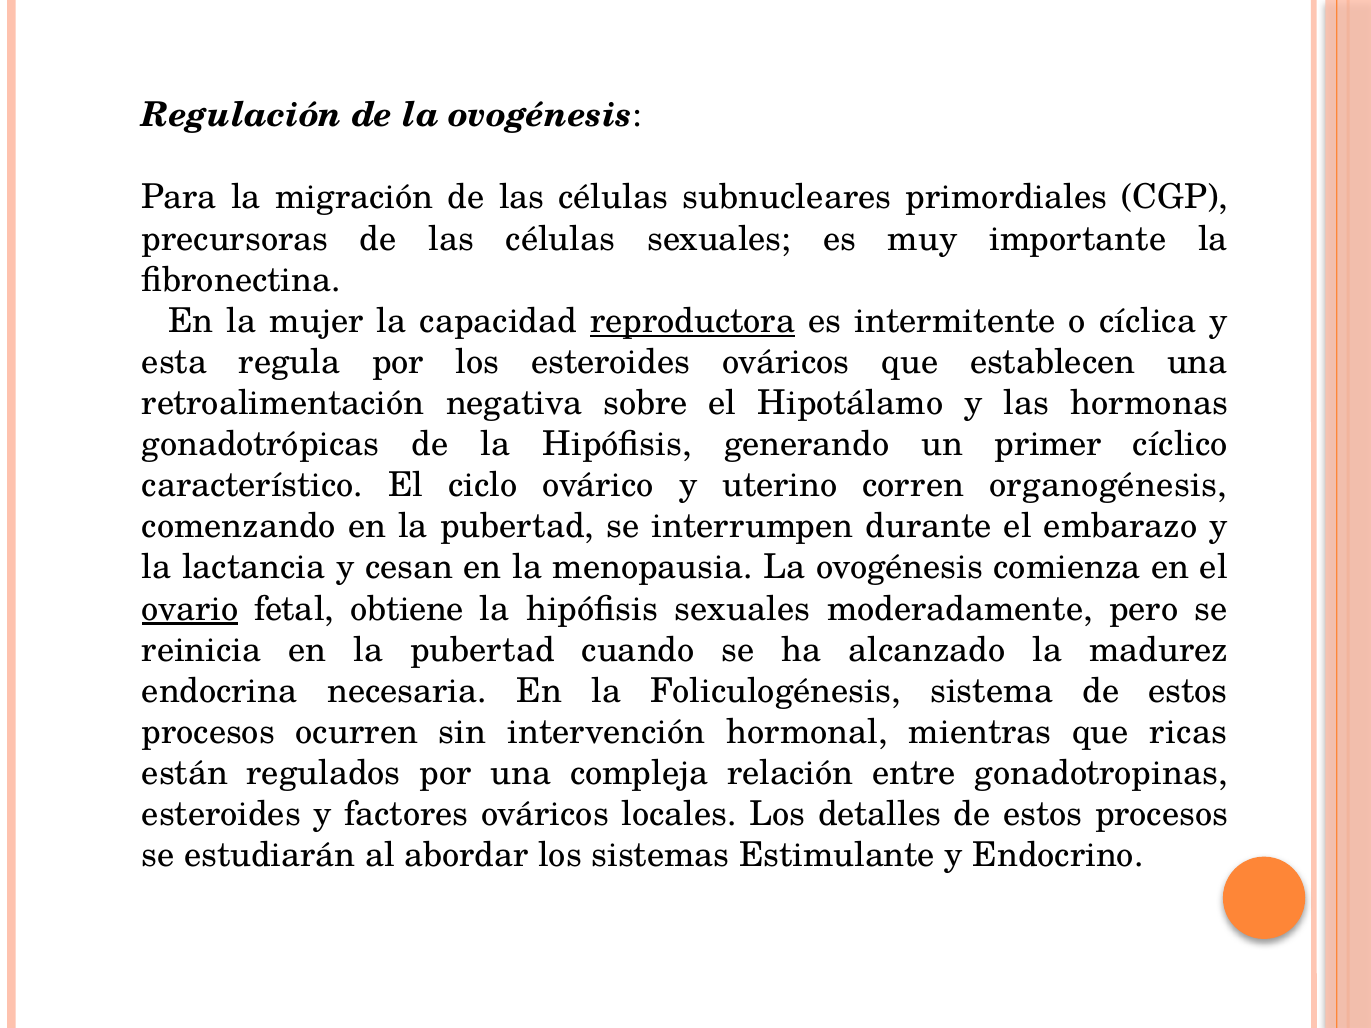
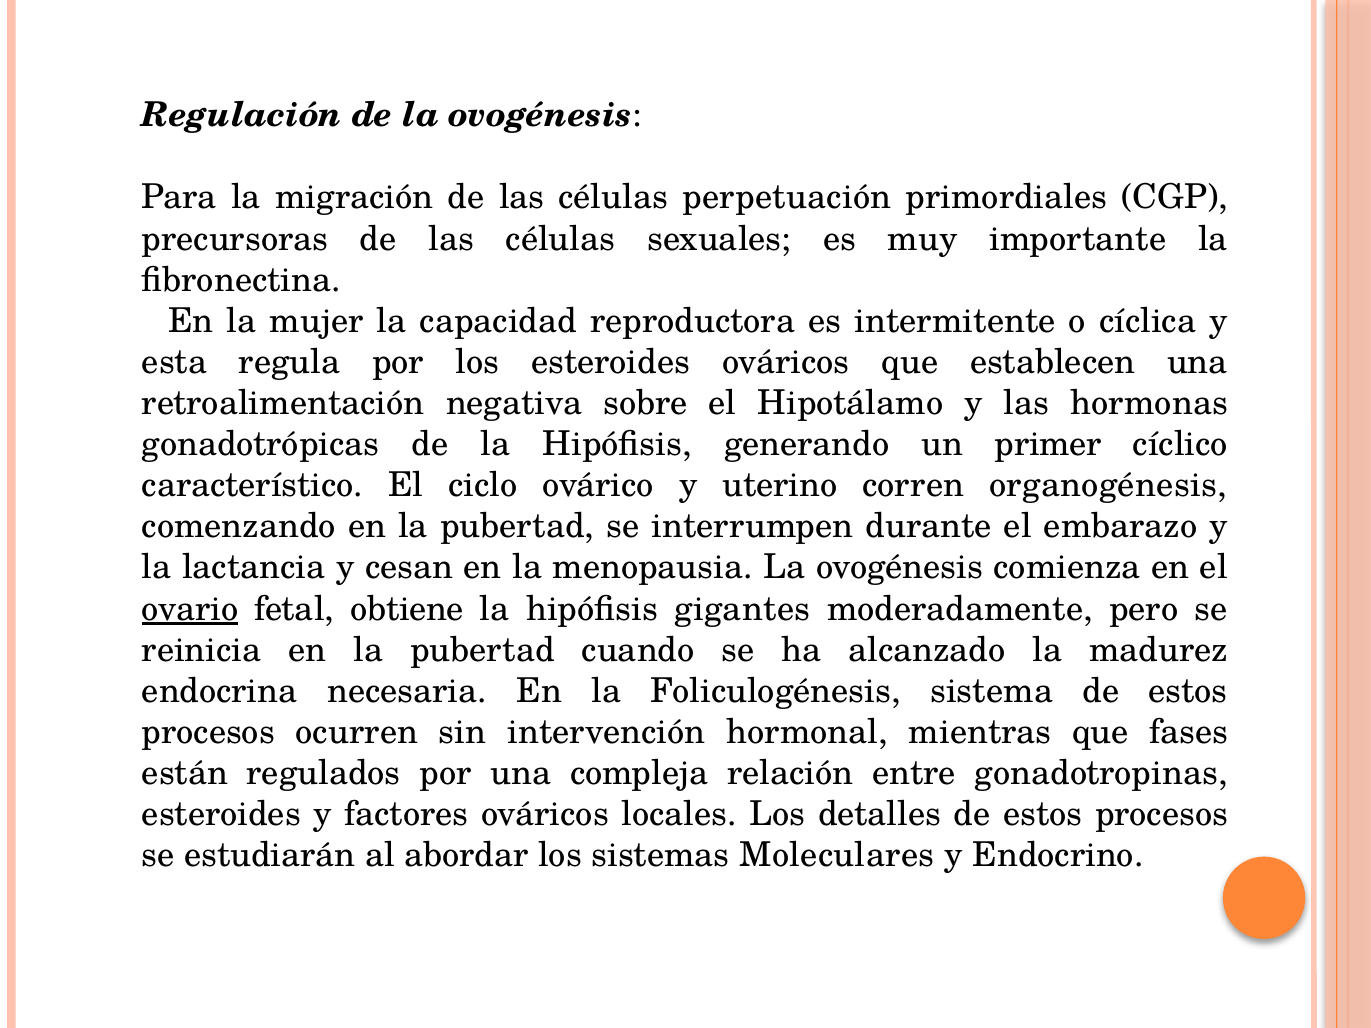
subnucleares: subnucleares -> perpetuación (787, 198)
reproductora underline: present -> none (693, 321)
hipófisis sexuales: sexuales -> gigantes (742, 609)
ricas: ricas -> fases (1189, 732)
Estimulante: Estimulante -> Moleculares (837, 856)
